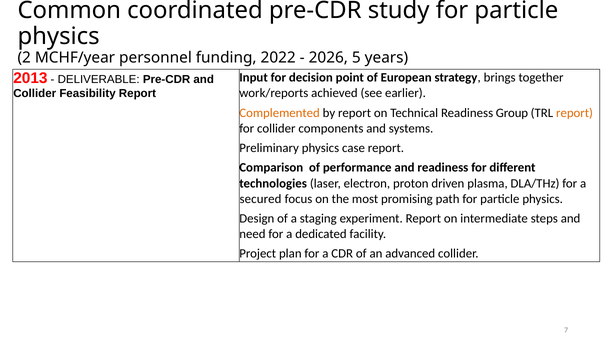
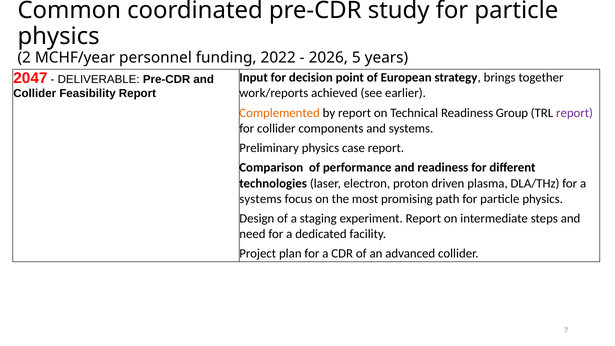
2013: 2013 -> 2047 (30, 78)
report colour: orange -> purple (575, 113)
secured: secured -> systems (261, 199)
